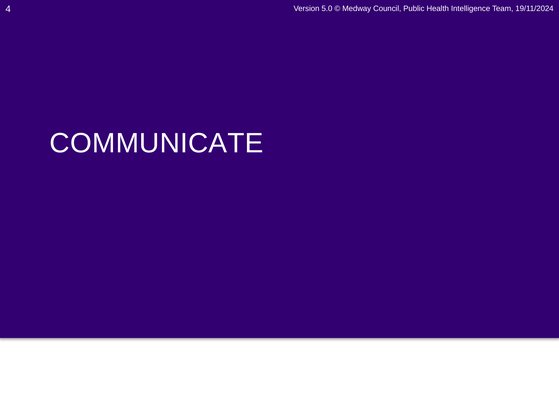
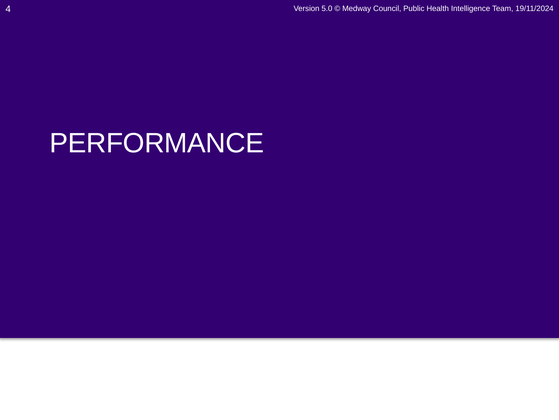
COMMUNICATE: COMMUNICATE -> PERFORMANCE (157, 143)
